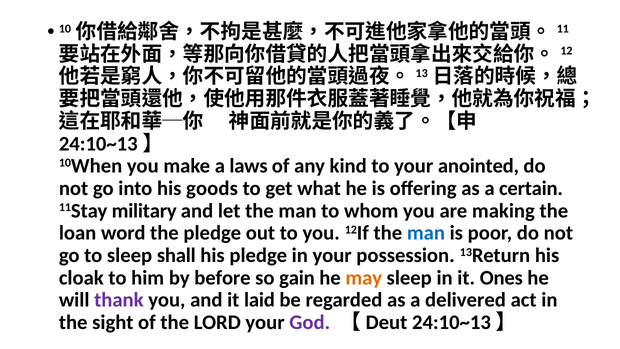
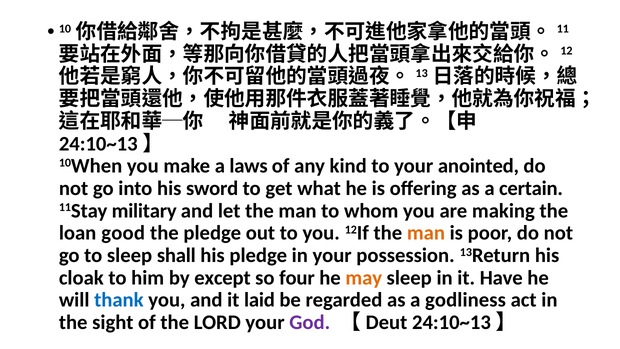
goods: goods -> sword (212, 188)
word: word -> good (123, 233)
man colour: blue -> orange (426, 233)
before: before -> except (223, 278)
gain: gain -> four (297, 278)
Ones: Ones -> Have (501, 278)
thank colour: purple -> blue (119, 300)
delivered: delivered -> godliness (465, 300)
